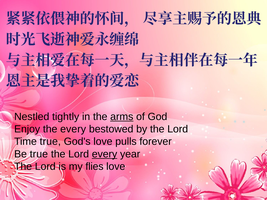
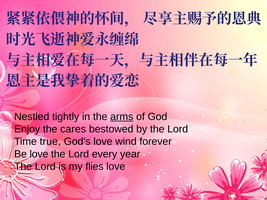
the every: every -> cares (73, 129)
pulls: pulls -> wind (126, 142)
Be true: true -> love (39, 154)
every underline: present -> none (105, 154)
